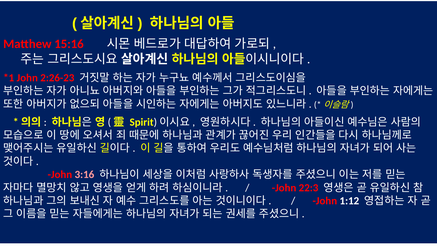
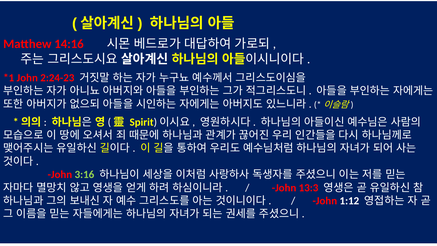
15:16: 15:16 -> 14:16 (69, 44)
2:26-23: 2:26-23 -> 2:24-23 (57, 78)
3:16 colour: pink -> light green (84, 175)
22:3: 22:3 -> 13:3 (309, 188)
